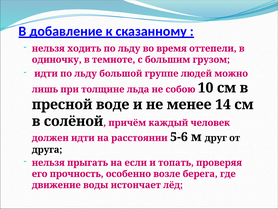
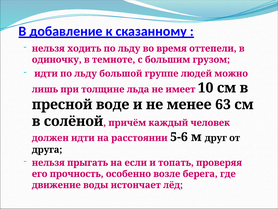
собою: собою -> имеет (180, 89)
14: 14 -> 63 (223, 104)
